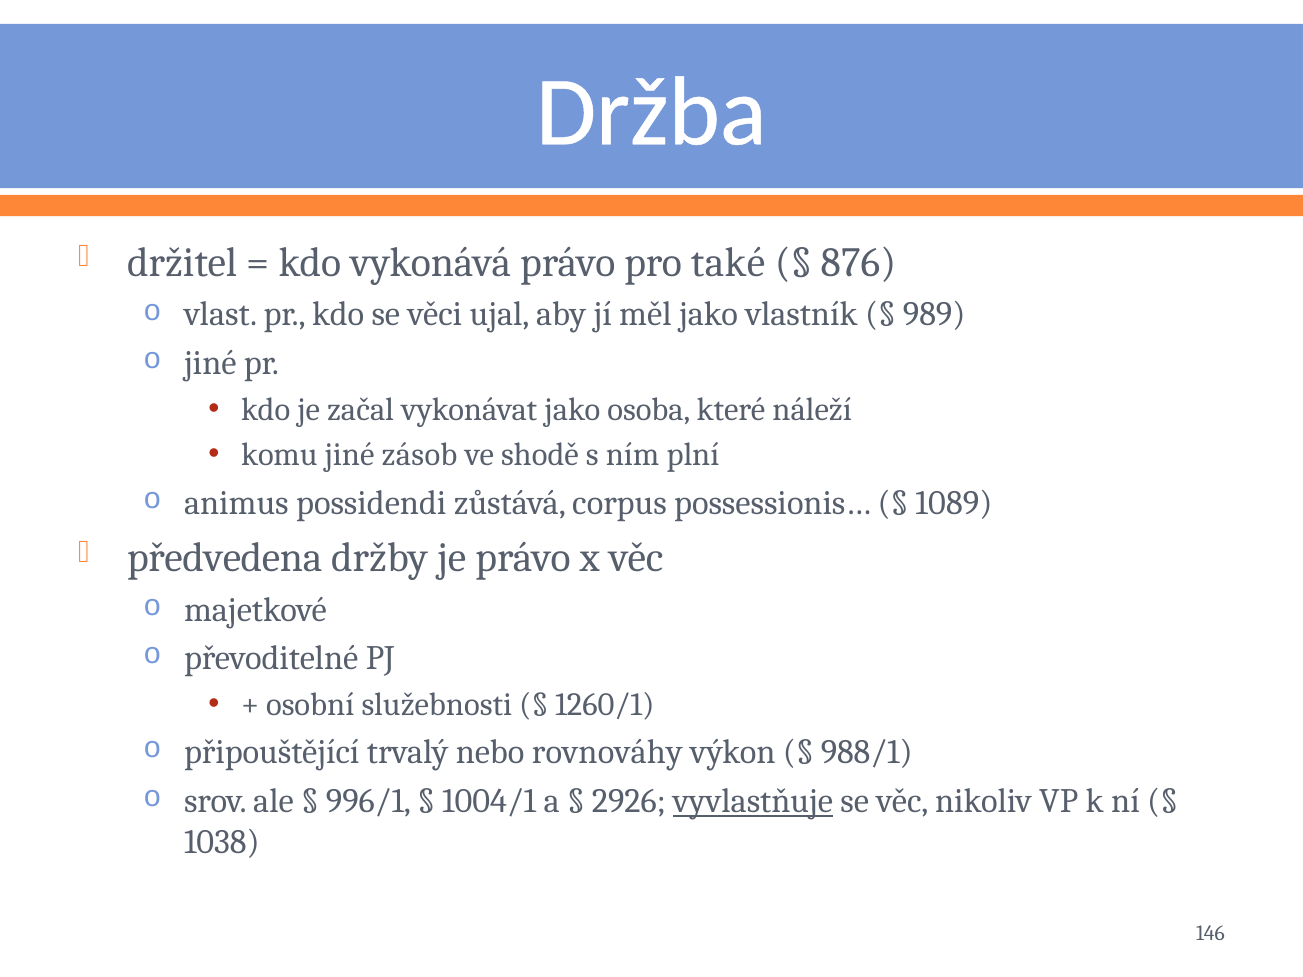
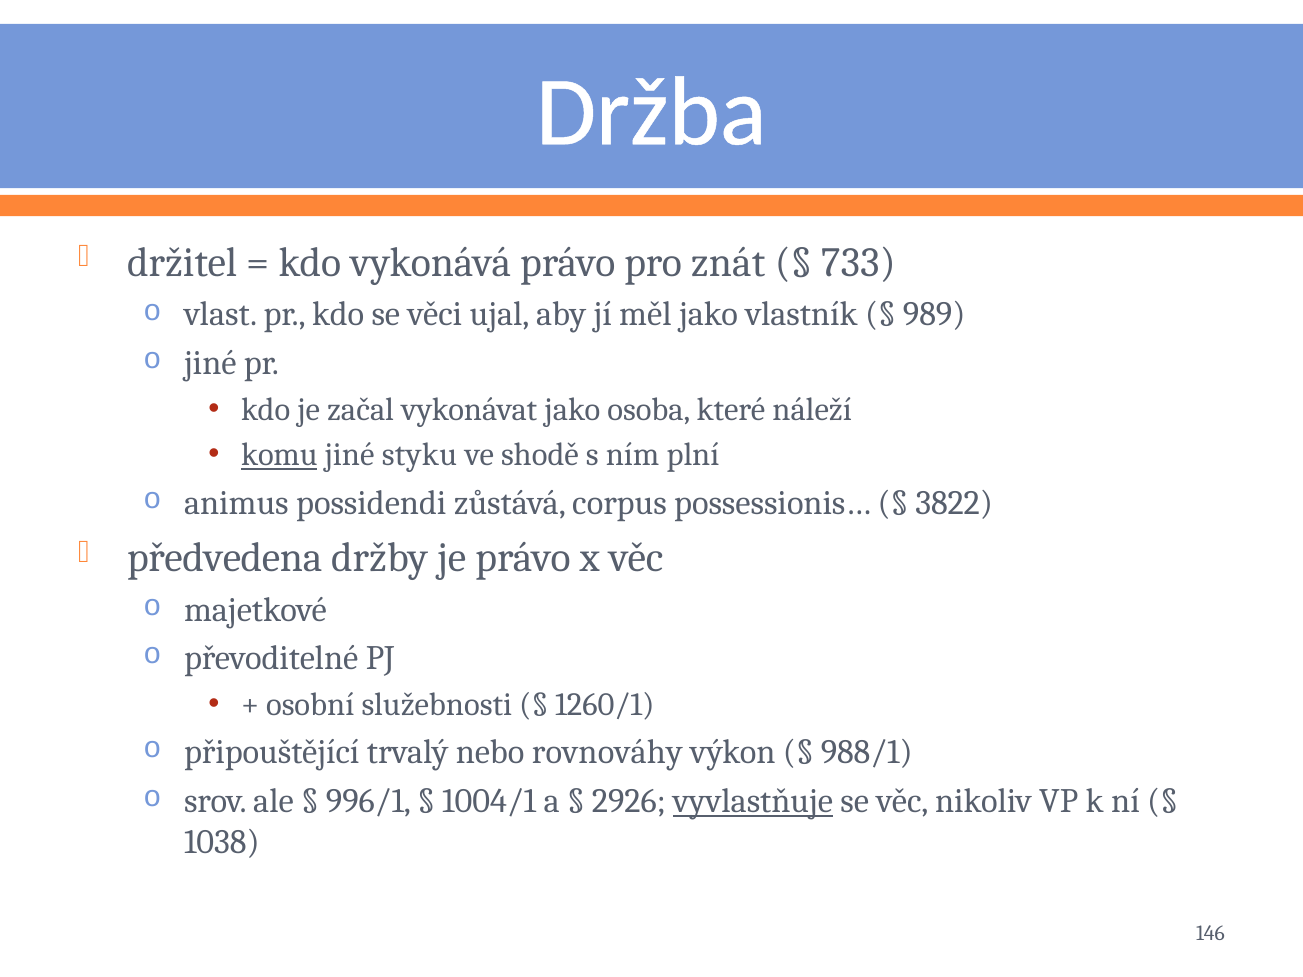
také: také -> znát (728, 262)
876: 876 -> 733 (858, 262)
komu underline: none -> present (279, 455)
zásob: zásob -> styku (419, 455)
1089: 1089 -> 3822 (954, 503)
